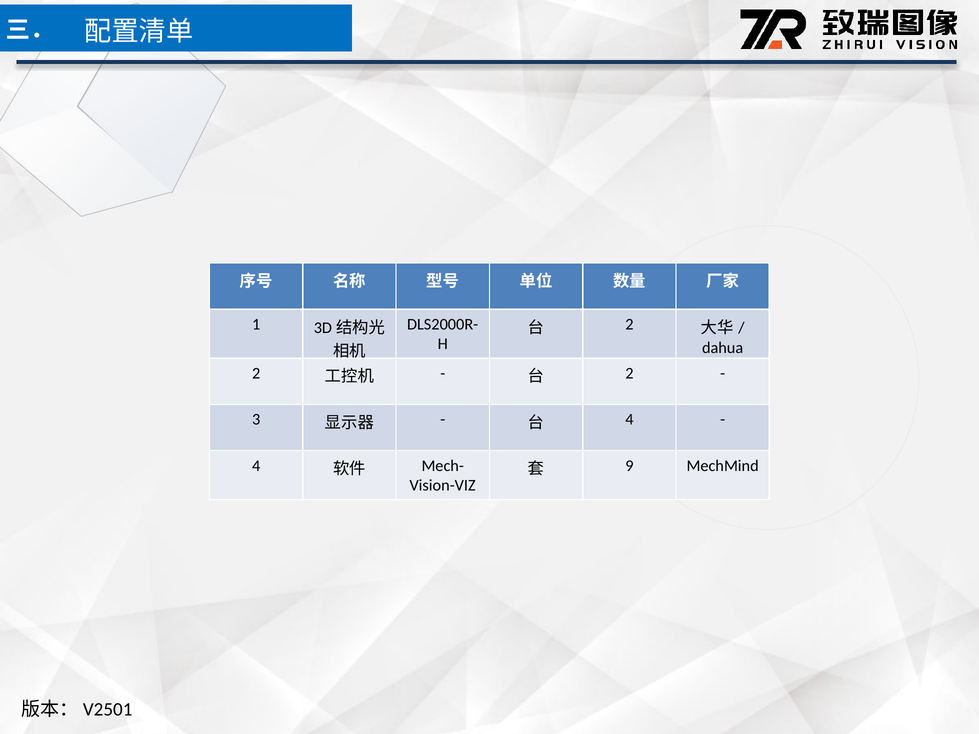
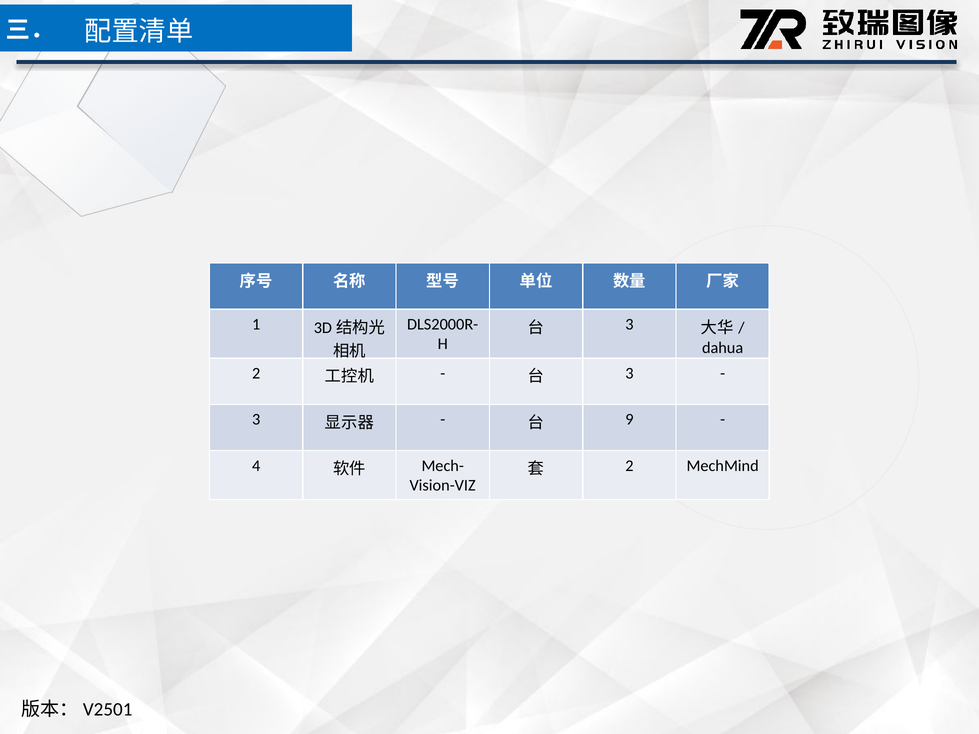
2: 2 -> 3 (629, 324)
2: 2 -> 3 (629, 373)
4: 4 -> 9 (629, 420)
9: 9 -> 2 (629, 466)
